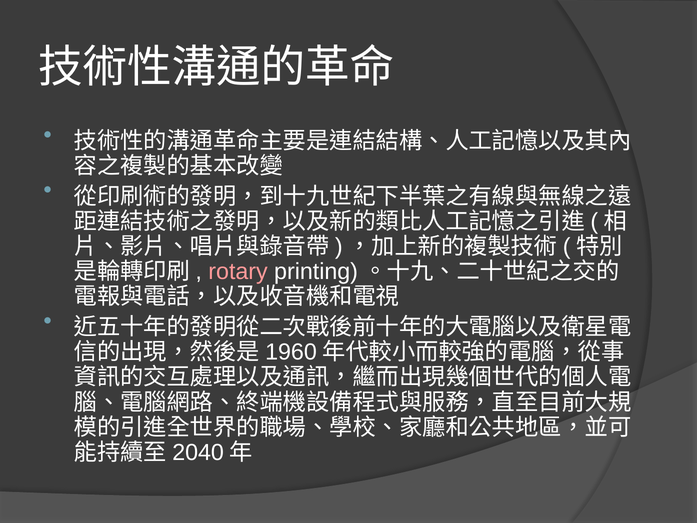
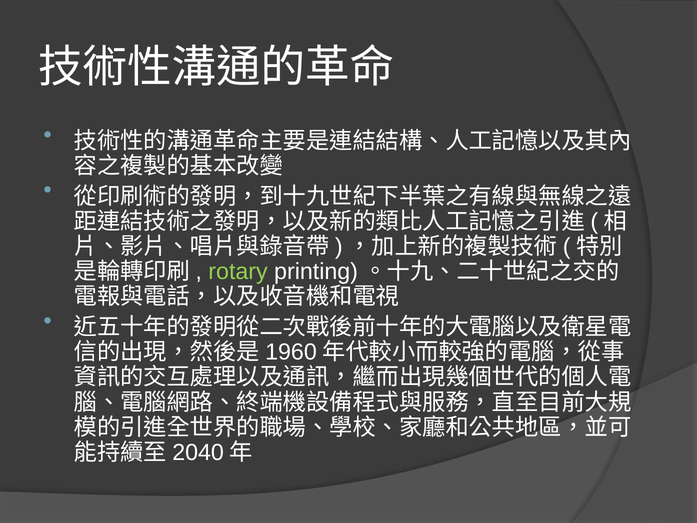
rotary colour: pink -> light green (238, 272)
